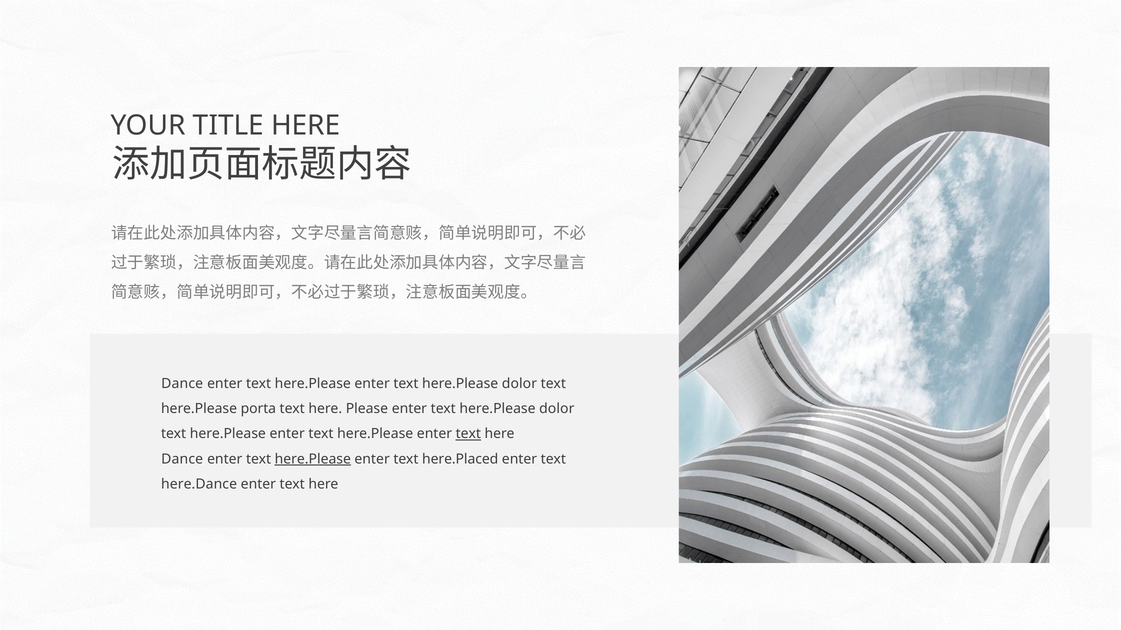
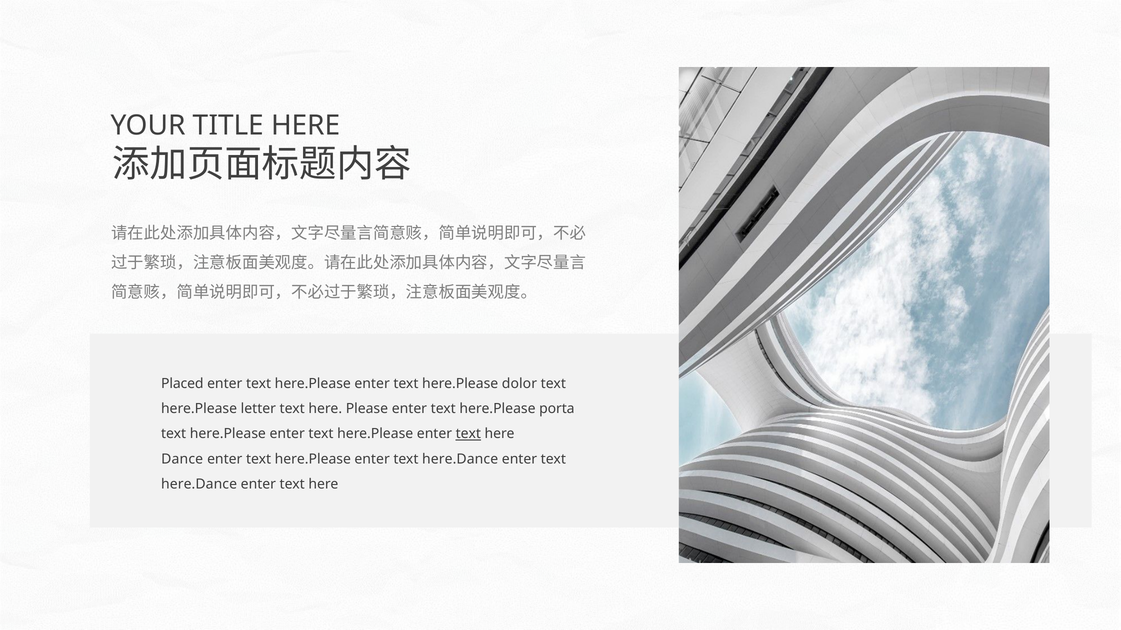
Dance: Dance -> Placed (182, 384)
porta: porta -> letter (258, 409)
dolor: dolor -> porta (557, 409)
here.Please underline: present -> none (313, 459)
here.Placed: here.Placed -> here.Dance (460, 459)
